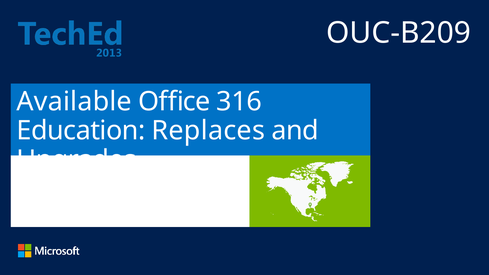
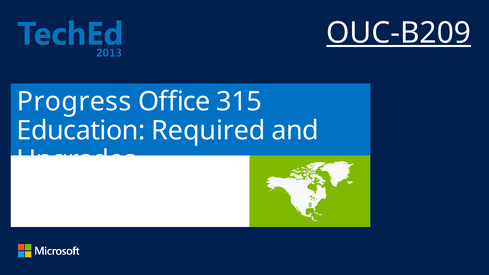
OUC-B209 underline: none -> present (399, 33)
Available: Available -> Progress (74, 102)
316: 316 -> 315 (239, 102)
Education Replaces: Replaces -> Required (208, 131)
